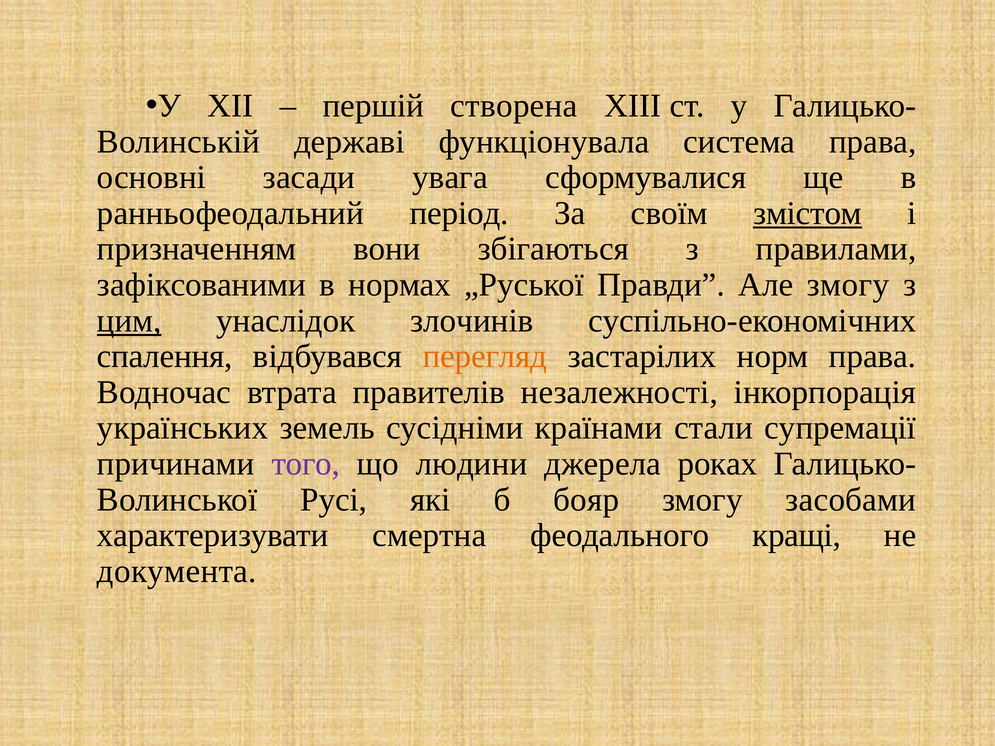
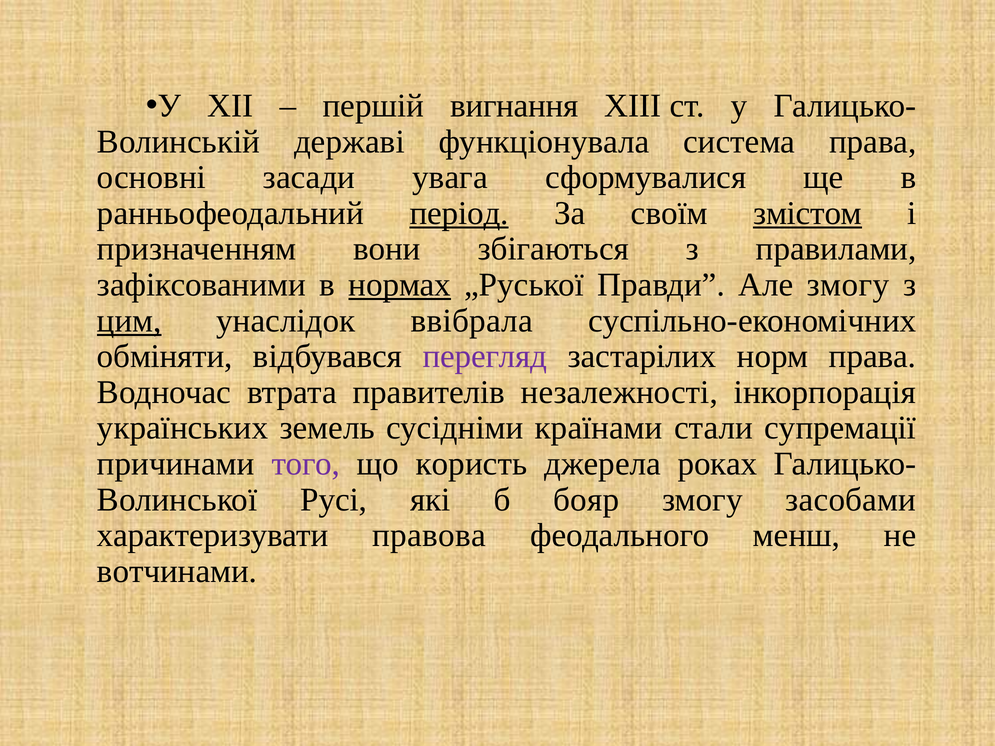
створена: створена -> вигнання (514, 106)
період underline: none -> present (459, 213)
нормах underline: none -> present (400, 285)
злочинів: злочинів -> ввібрала (472, 321)
спалення: спалення -> обміняти (165, 357)
перегляд colour: orange -> purple (485, 357)
людини: людини -> користь (471, 464)
смертна: смертна -> правова (429, 536)
кращі: кращі -> менш (797, 536)
документа: документа -> вотчинами (177, 571)
